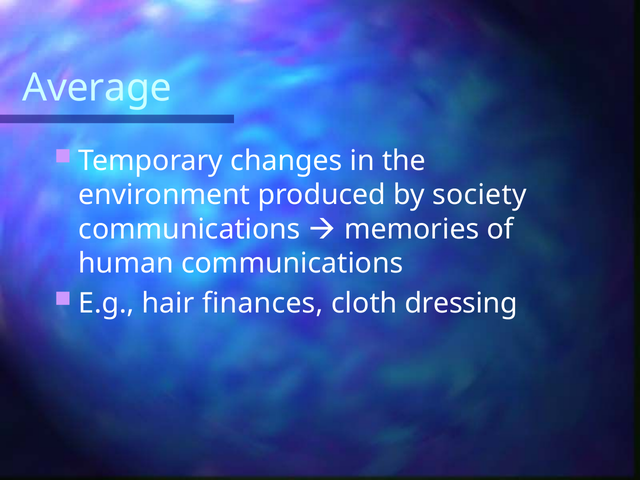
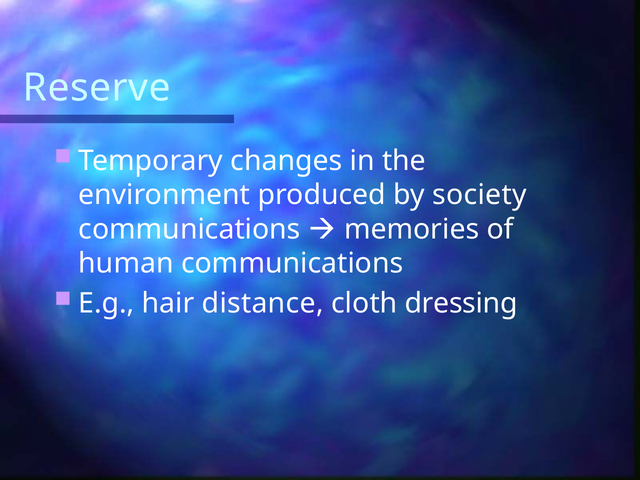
Average: Average -> Reserve (97, 88)
finances: finances -> distance (263, 303)
